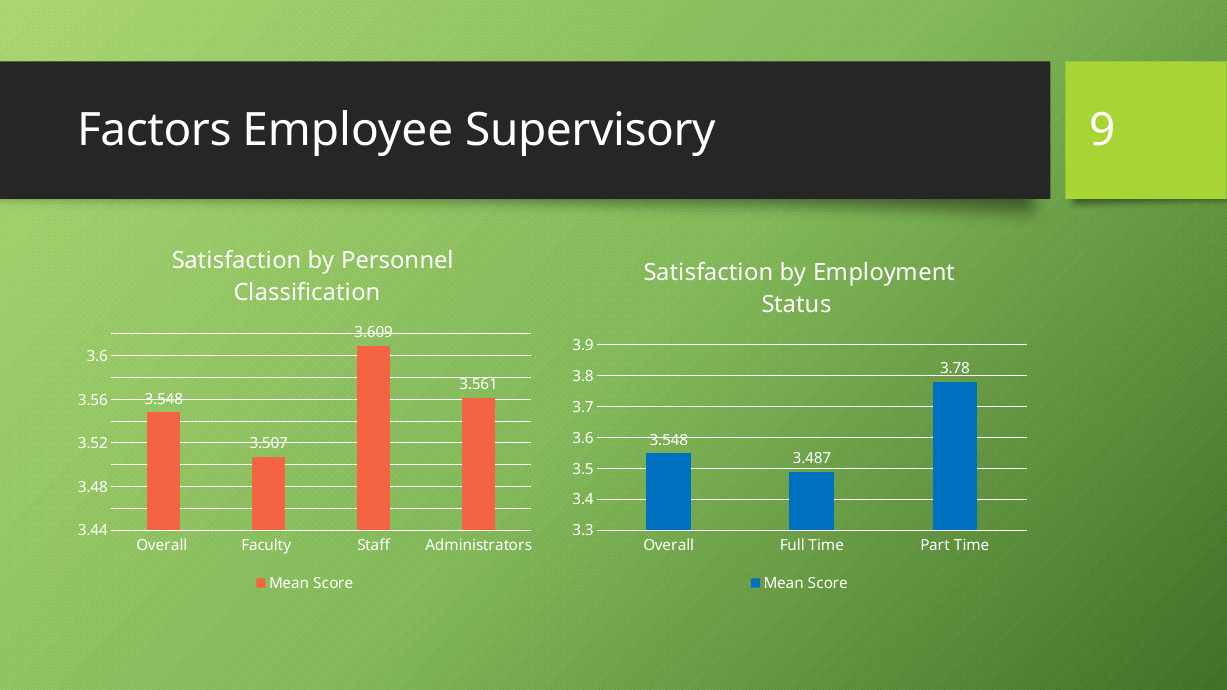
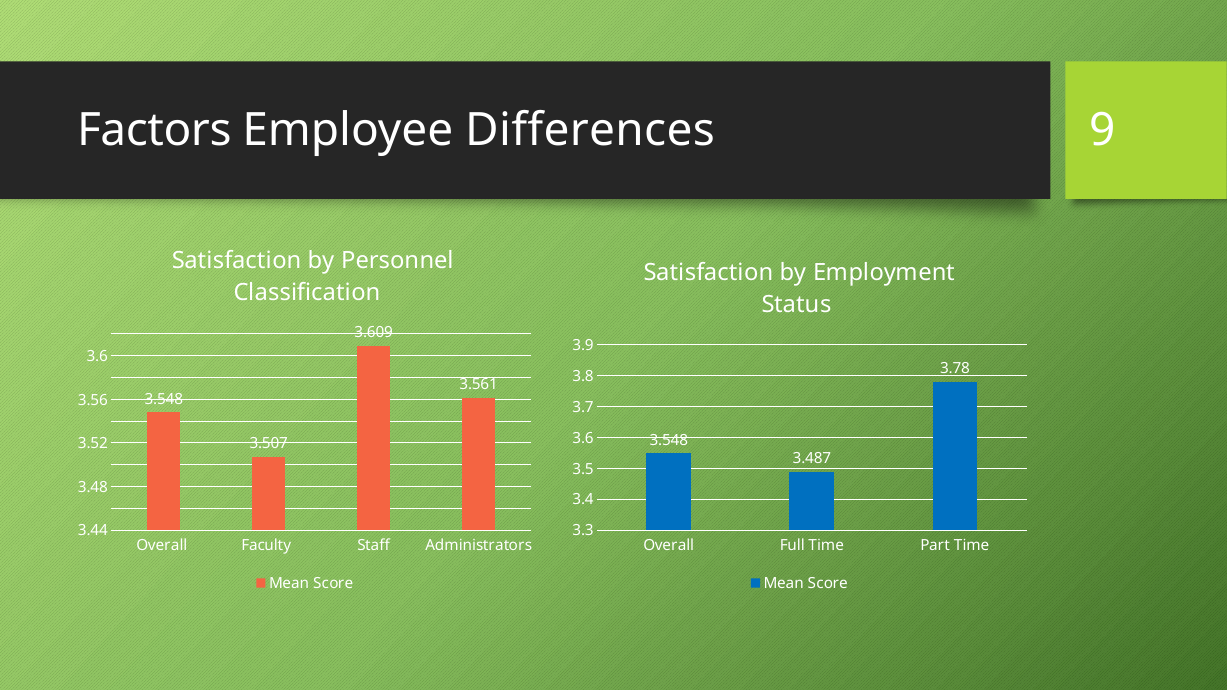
Supervisory: Supervisory -> Differences (590, 130)
